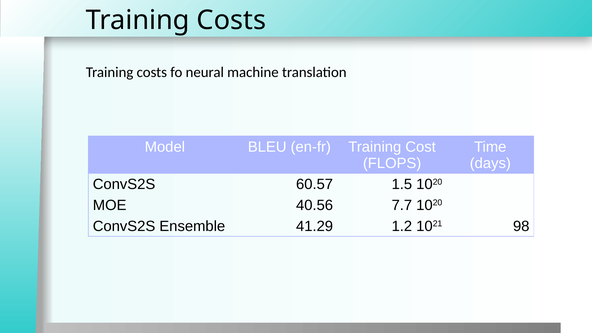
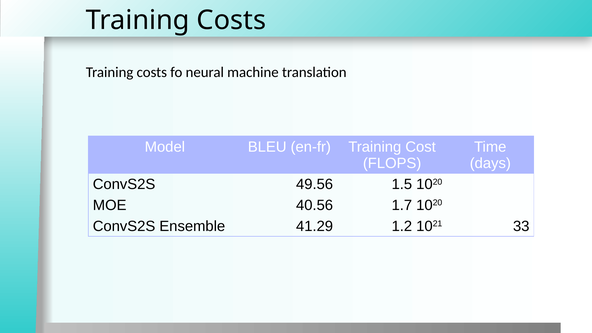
60.57: 60.57 -> 49.56 (315, 184)
7.7: 7.7 -> 1.7 (402, 205)
98: 98 -> 33 (521, 226)
